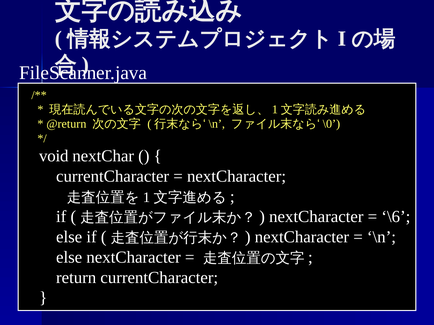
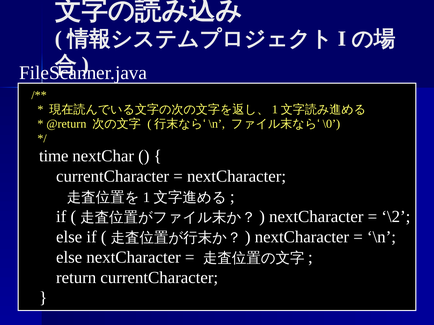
void: void -> time (54, 156)
\6: \6 -> \2 (396, 217)
